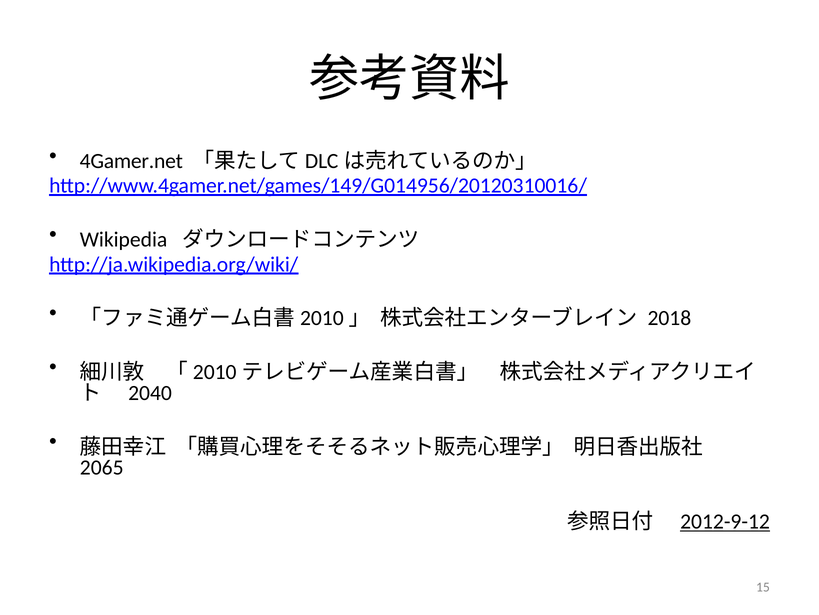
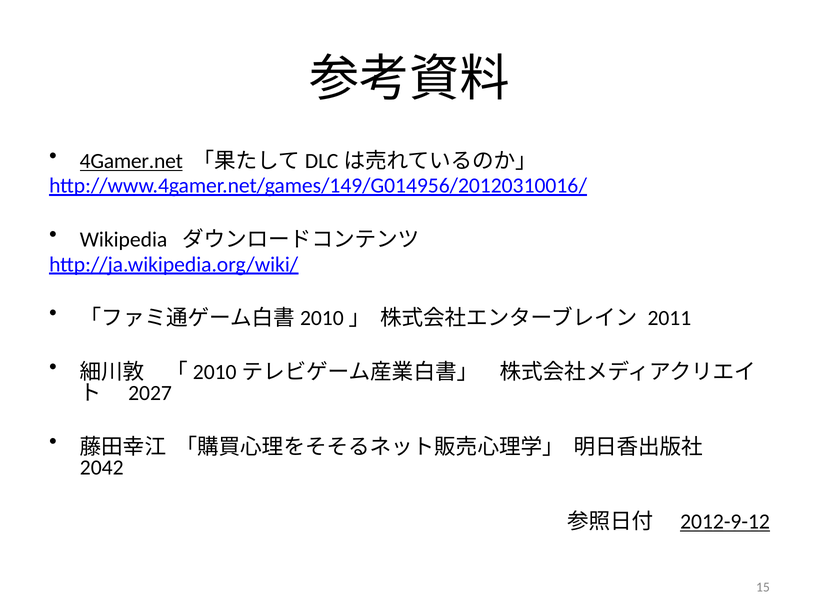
4Gamer.net underline: none -> present (131, 161)
2018: 2018 -> 2011 (669, 318)
2040: 2040 -> 2027 (150, 393)
2065: 2065 -> 2042 (102, 467)
